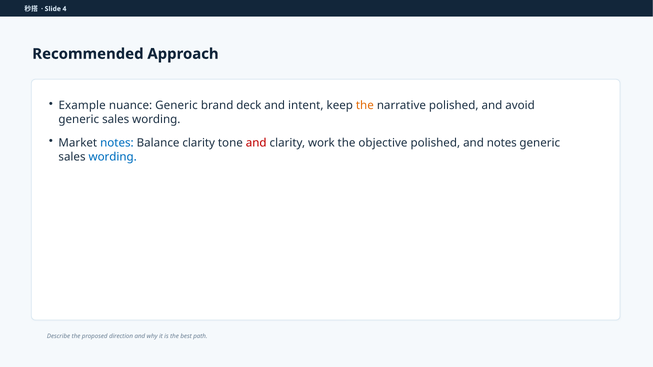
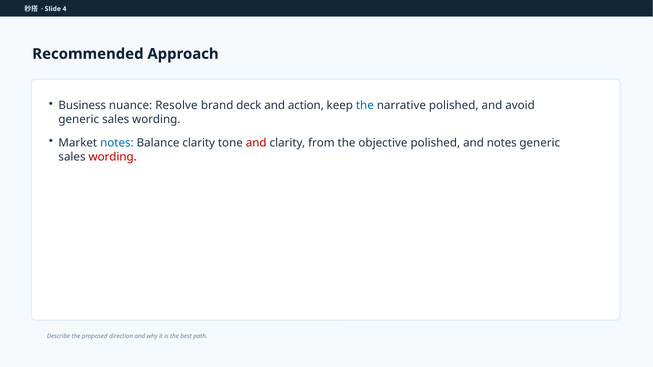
Example: Example -> Business (82, 106)
nuance Generic: Generic -> Resolve (176, 106)
intent: intent -> action (306, 106)
the colour: orange -> blue (365, 106)
work: work -> from (321, 143)
wording colour: blue -> red (113, 157)
